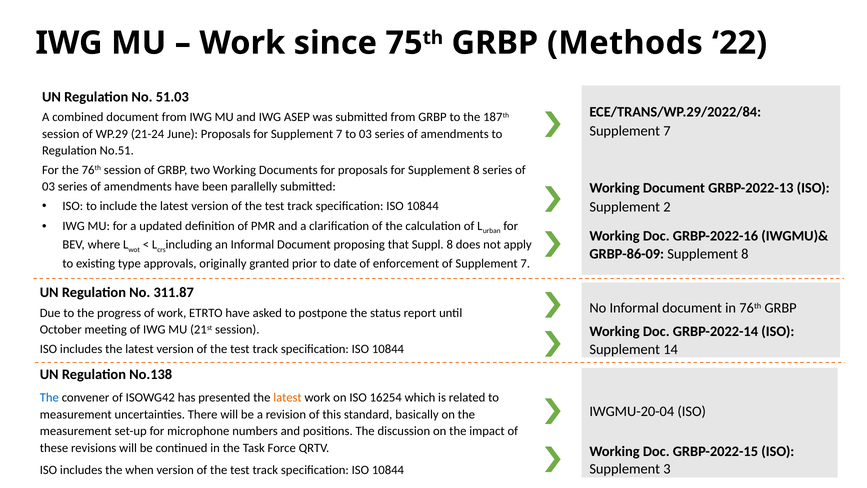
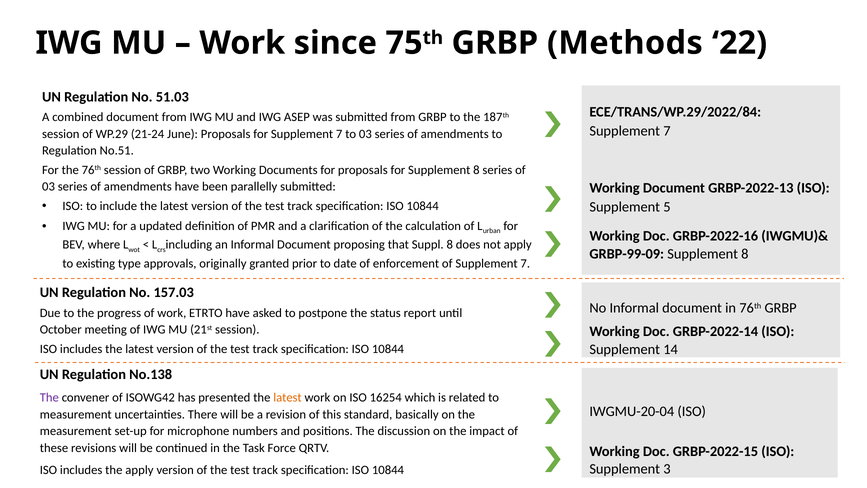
2: 2 -> 5 (667, 207)
GRBP-86-09: GRBP-86-09 -> GRBP-99-09 (627, 254)
311.87: 311.87 -> 157.03 (174, 293)
The colour: blue -> purple (49, 398)
the when: when -> apply (139, 470)
